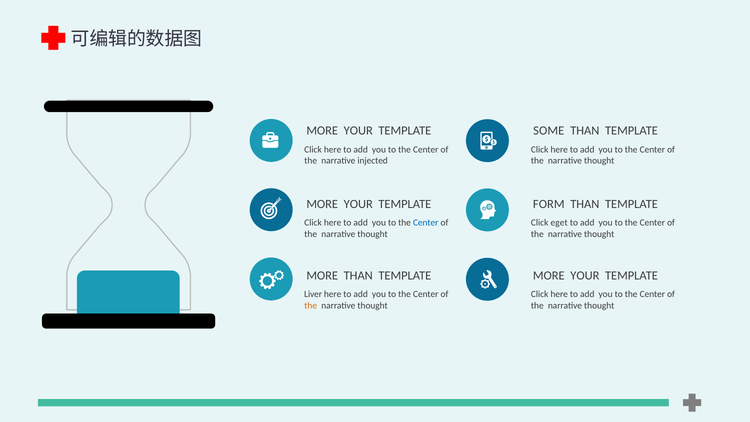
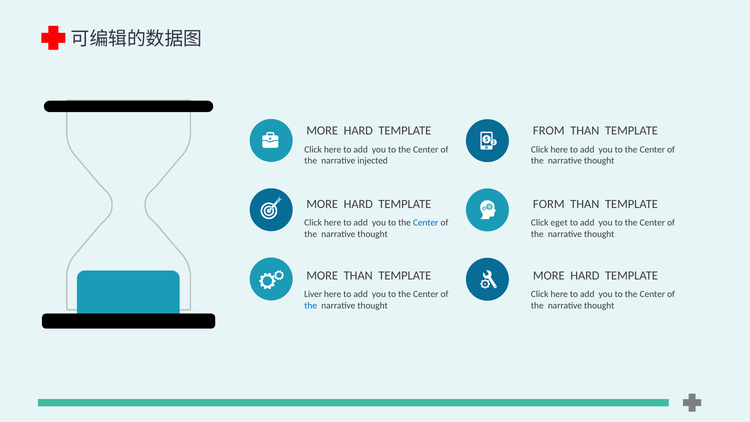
YOUR: YOUR -> HARD (358, 131)
SOME: SOME -> FROM (549, 131)
YOUR: YOUR -> HARD (358, 204)
YOUR: YOUR -> HARD (585, 275)
the colour: orange -> blue (311, 305)
